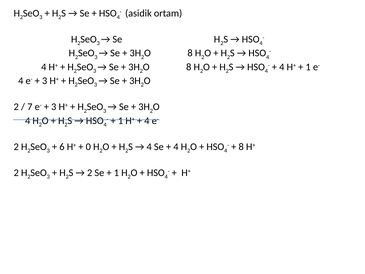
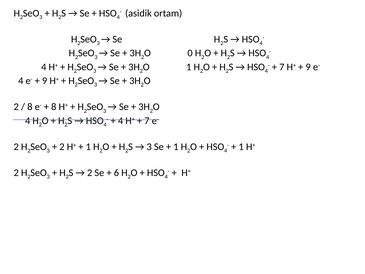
8: 8 -> 0 (190, 53)
8: 8 -> 1 (189, 67)
4: 4 -> 7 (282, 67)
1: 1 -> 9 (308, 67)
3: 3 -> 9 (45, 81)
7: 7 -> 8 (30, 107)
3: 3 -> 8 (54, 107)
1: 1 -> 4 (121, 121)
4: 4 -> 7 (147, 121)
6: 6 -> 2 (62, 147)
0: 0 -> 1 (88, 147)
4: 4 -> 3 (149, 147)
4: 4 -> 1 (176, 147)
8: 8 -> 1 (241, 147)
1: 1 -> 6 (116, 173)
